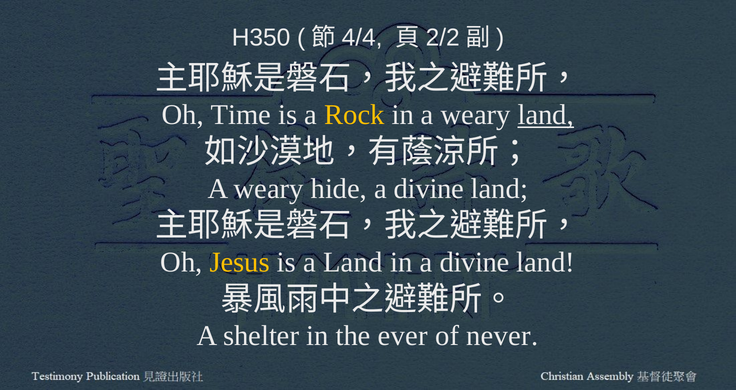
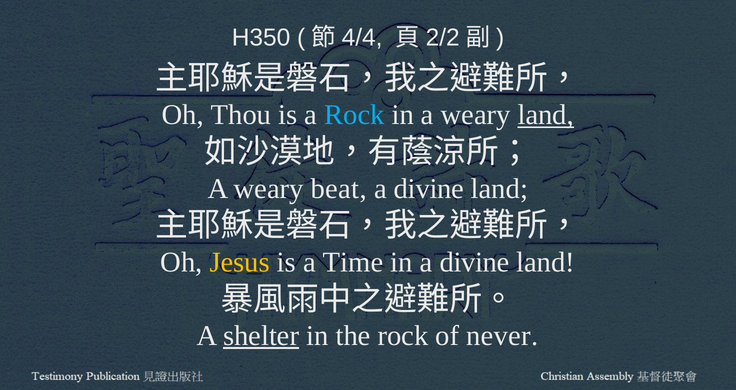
Time: Time -> Thou (241, 115)
Rock colour: yellow -> light blue (354, 115)
hide: hide -> beat (339, 189)
a Land: Land -> Time (353, 262)
shelter underline: none -> present (261, 336)
the ever: ever -> rock (403, 336)
